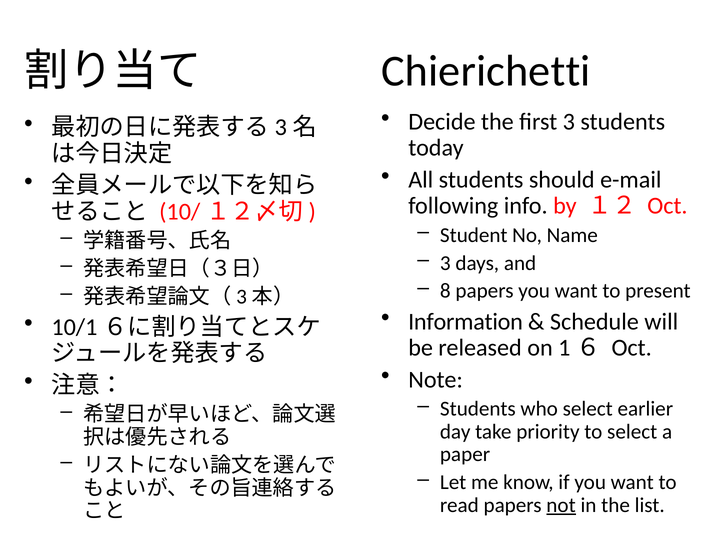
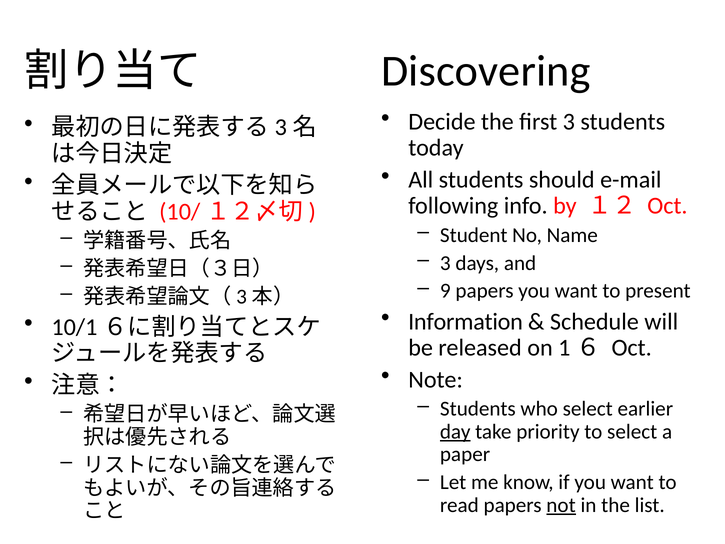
Chierichetti: Chierichetti -> Discovering (486, 71)
8: 8 -> 9 (445, 291)
day underline: none -> present (455, 431)
